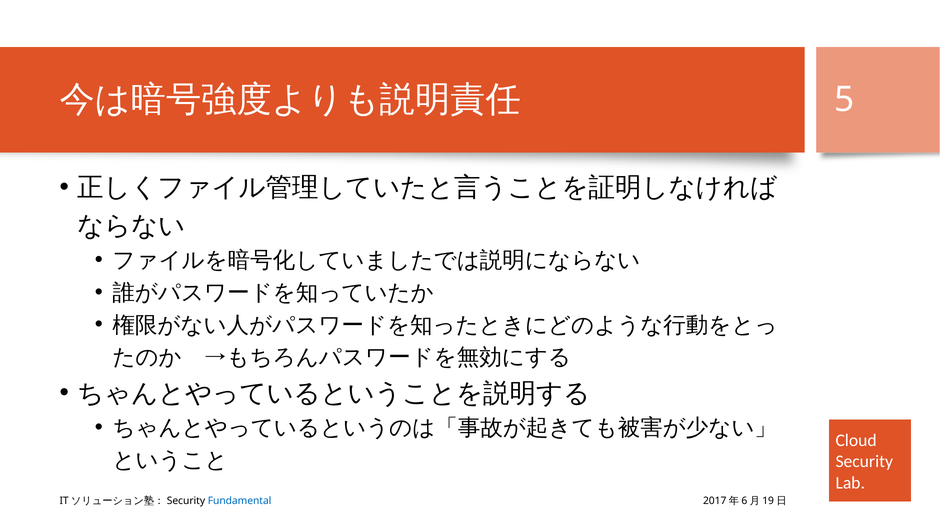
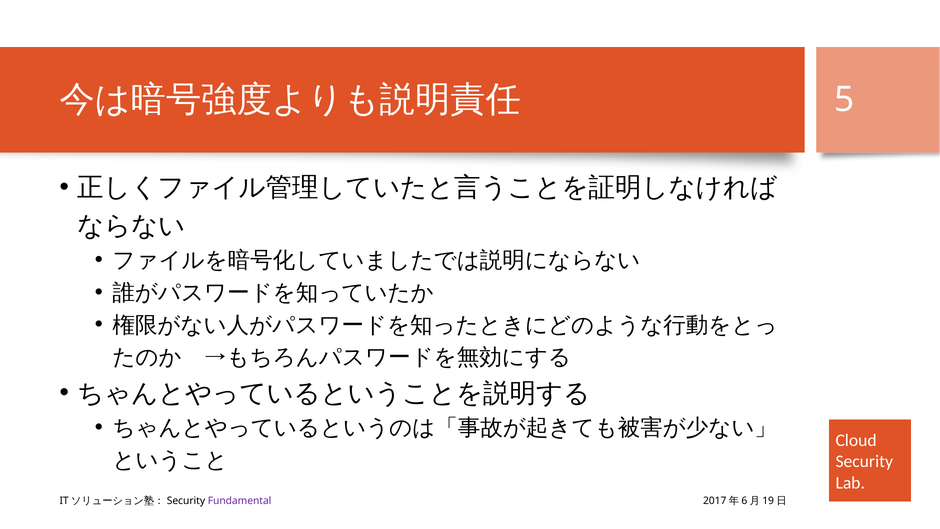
Fundamental colour: blue -> purple (240, 501)
